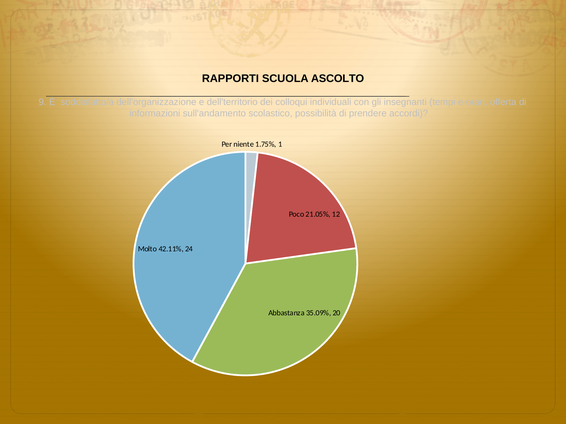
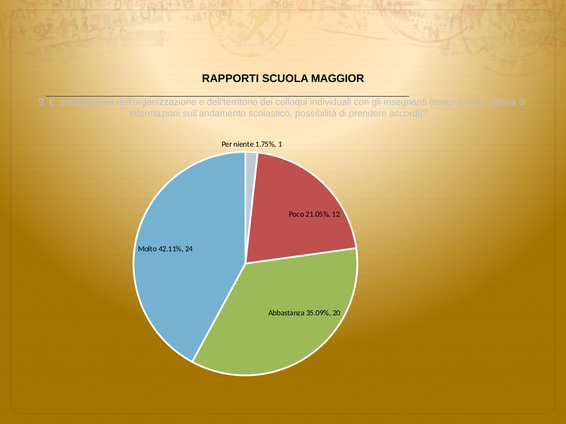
ASCOLTO: ASCOLTO -> MAGGIOR (338, 79)
